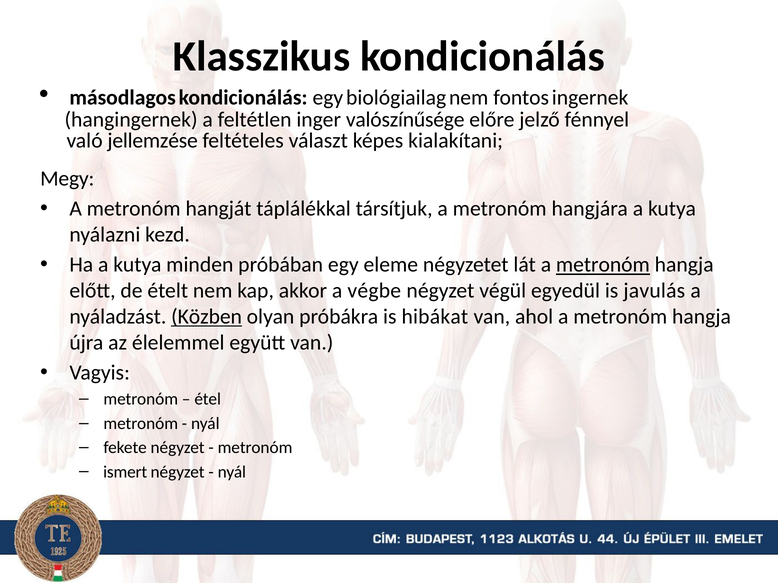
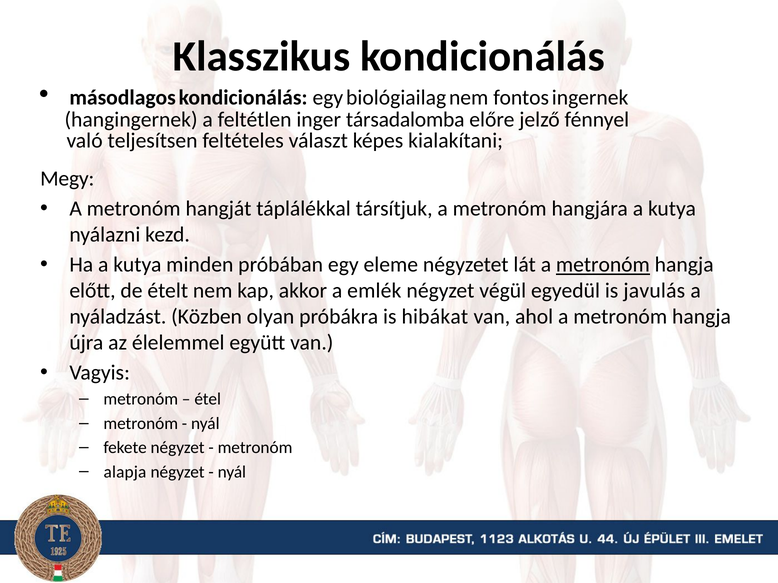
valószínűsége: valószínűsége -> társadalomba (405, 120)
jellemzése: jellemzése -> teljesítsen (153, 141)
végbe: végbe -> emlék (374, 291)
Közben underline: present -> none (207, 317)
ismert: ismert -> alapja (125, 472)
